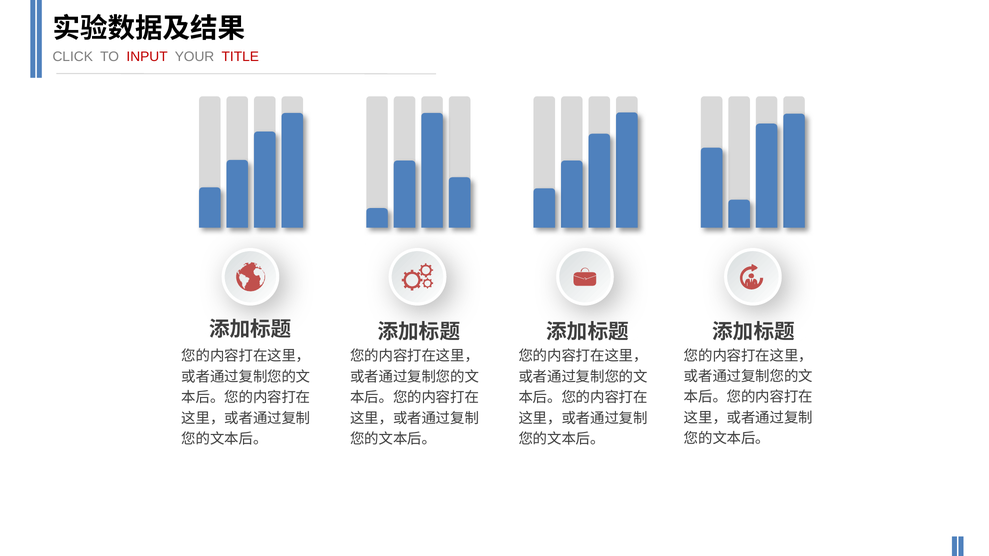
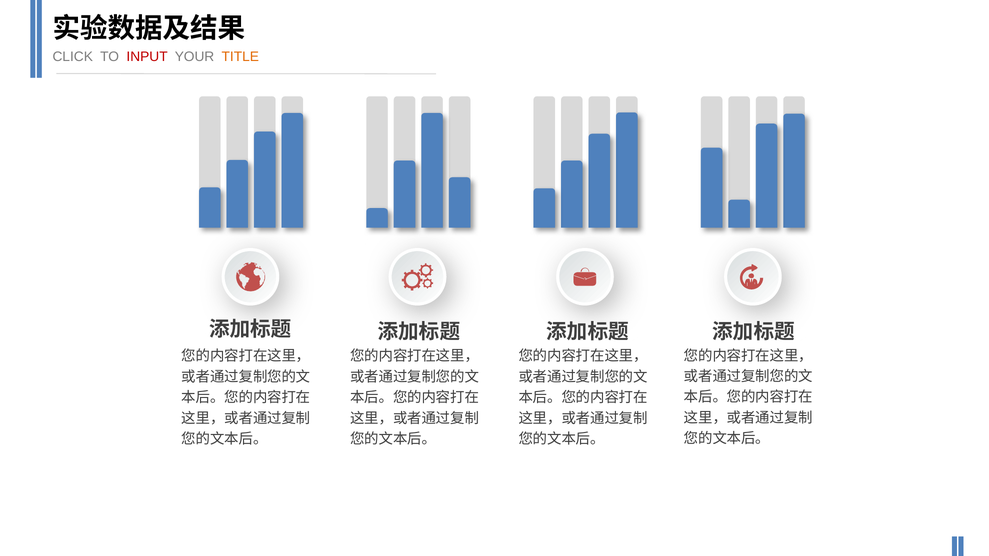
TITLE colour: red -> orange (240, 57)
